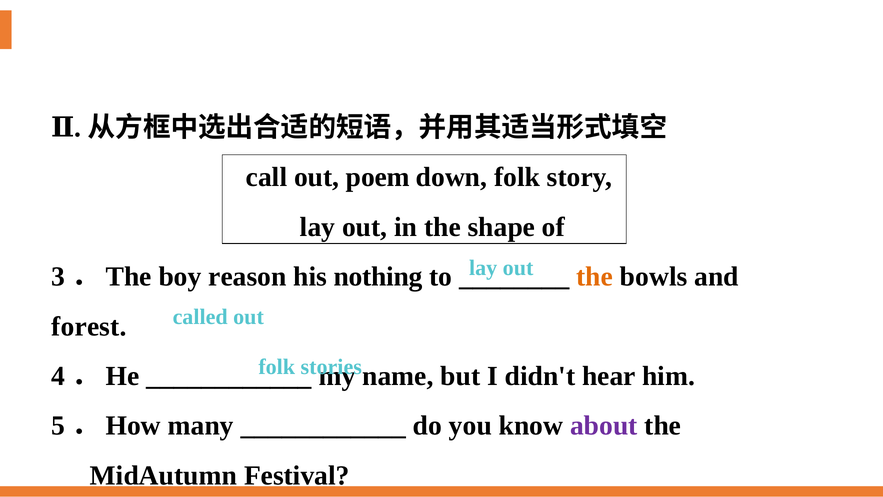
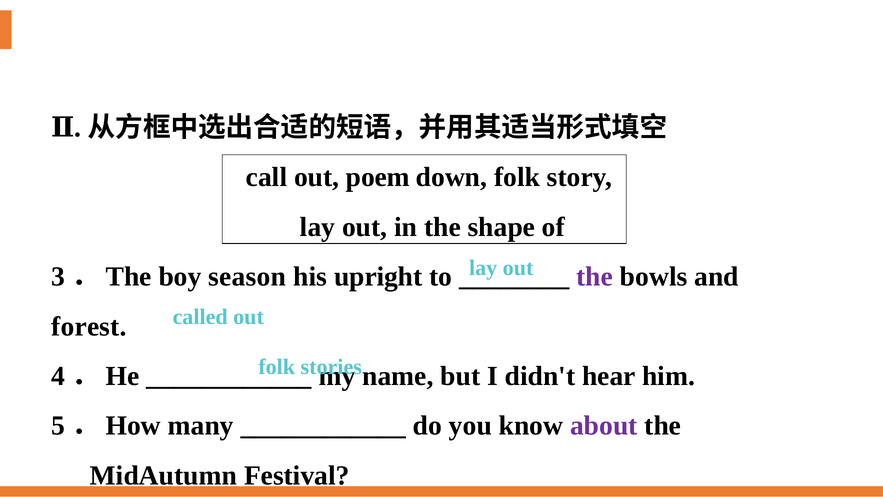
reason: reason -> season (247, 277)
nothing: nothing -> upright (378, 277)
the colour: orange -> purple (595, 277)
